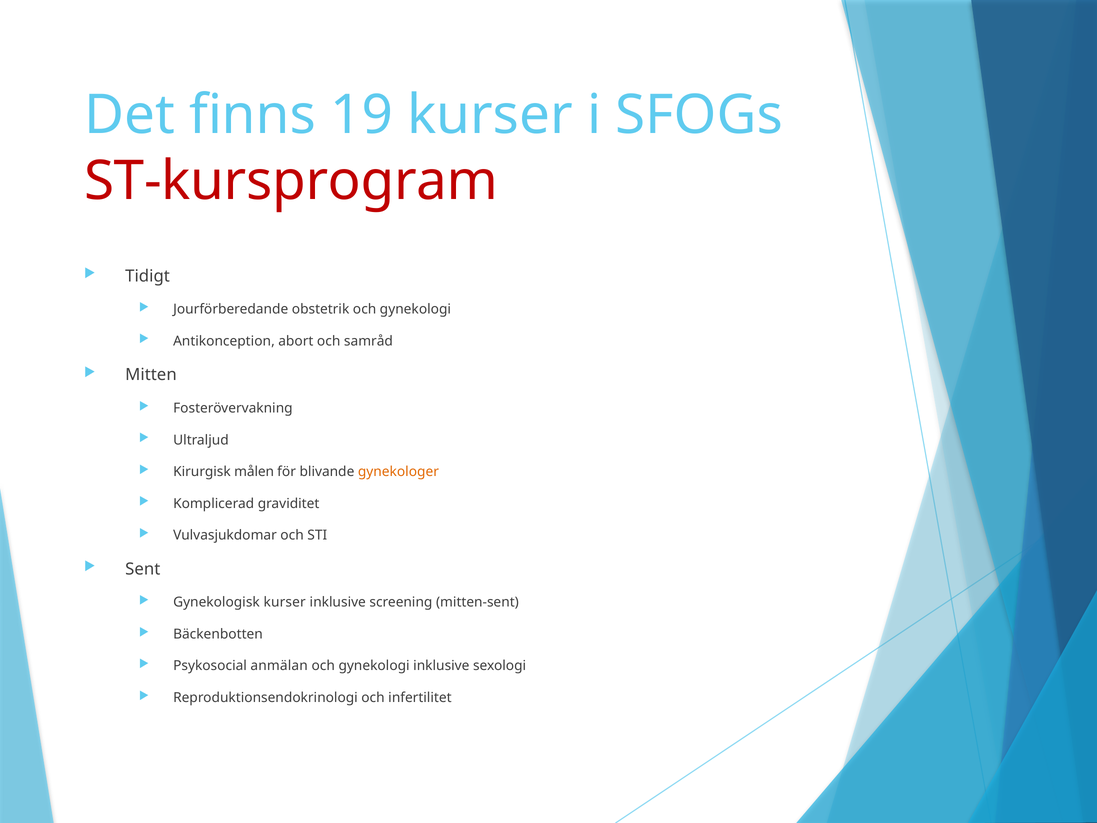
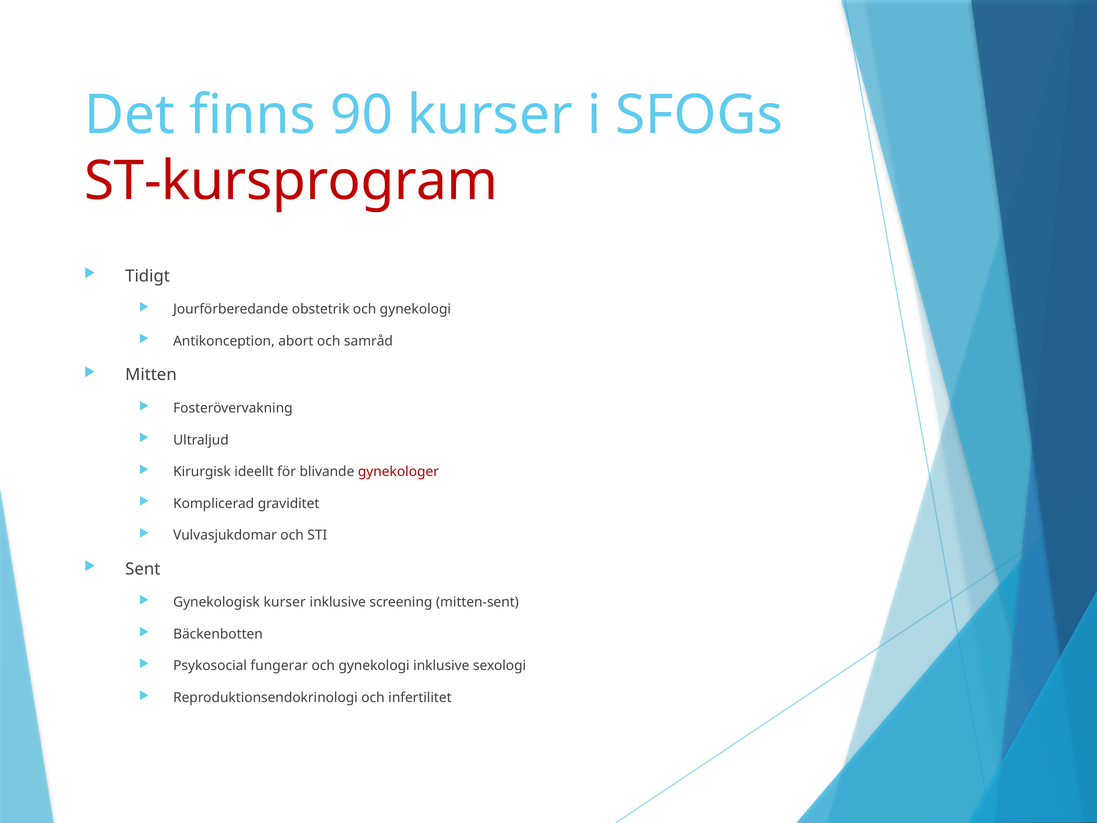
19: 19 -> 90 (362, 115)
målen: målen -> ideellt (254, 472)
gynekologer colour: orange -> red (398, 472)
anmälan: anmälan -> fungerar (279, 666)
